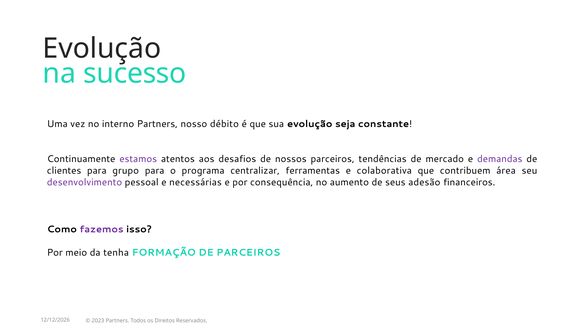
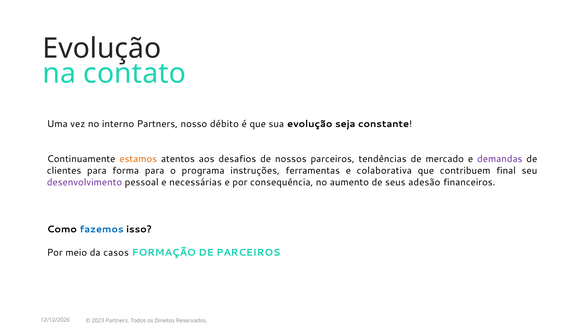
sucesso: sucesso -> contato (135, 74)
estamos colour: purple -> orange (138, 159)
grupo: grupo -> forma (126, 171)
centralizar: centralizar -> instruções (255, 171)
área: área -> final (506, 171)
fazemos colour: purple -> blue (102, 229)
tenha: tenha -> casos (116, 253)
